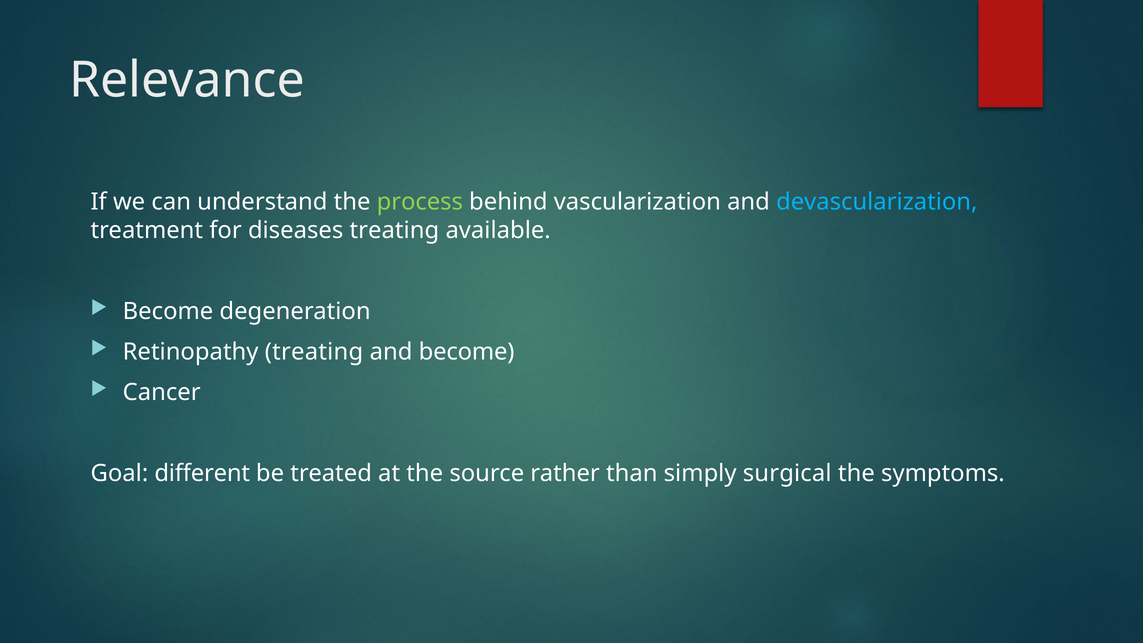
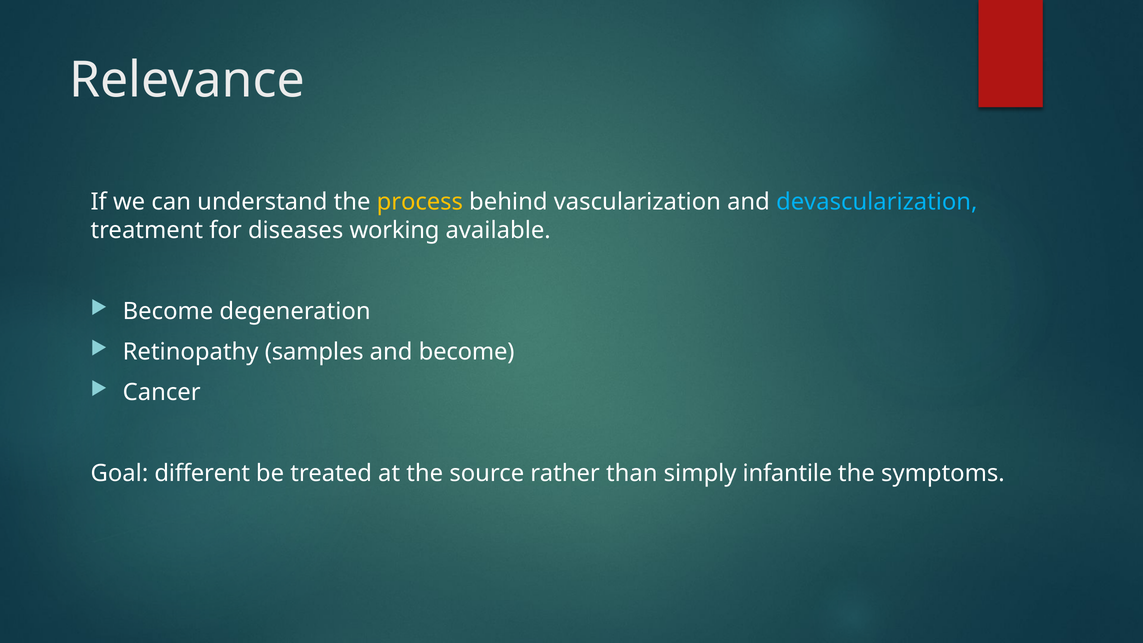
process colour: light green -> yellow (420, 202)
diseases treating: treating -> working (395, 231)
Retinopathy treating: treating -> samples (314, 352)
surgical: surgical -> infantile (787, 474)
